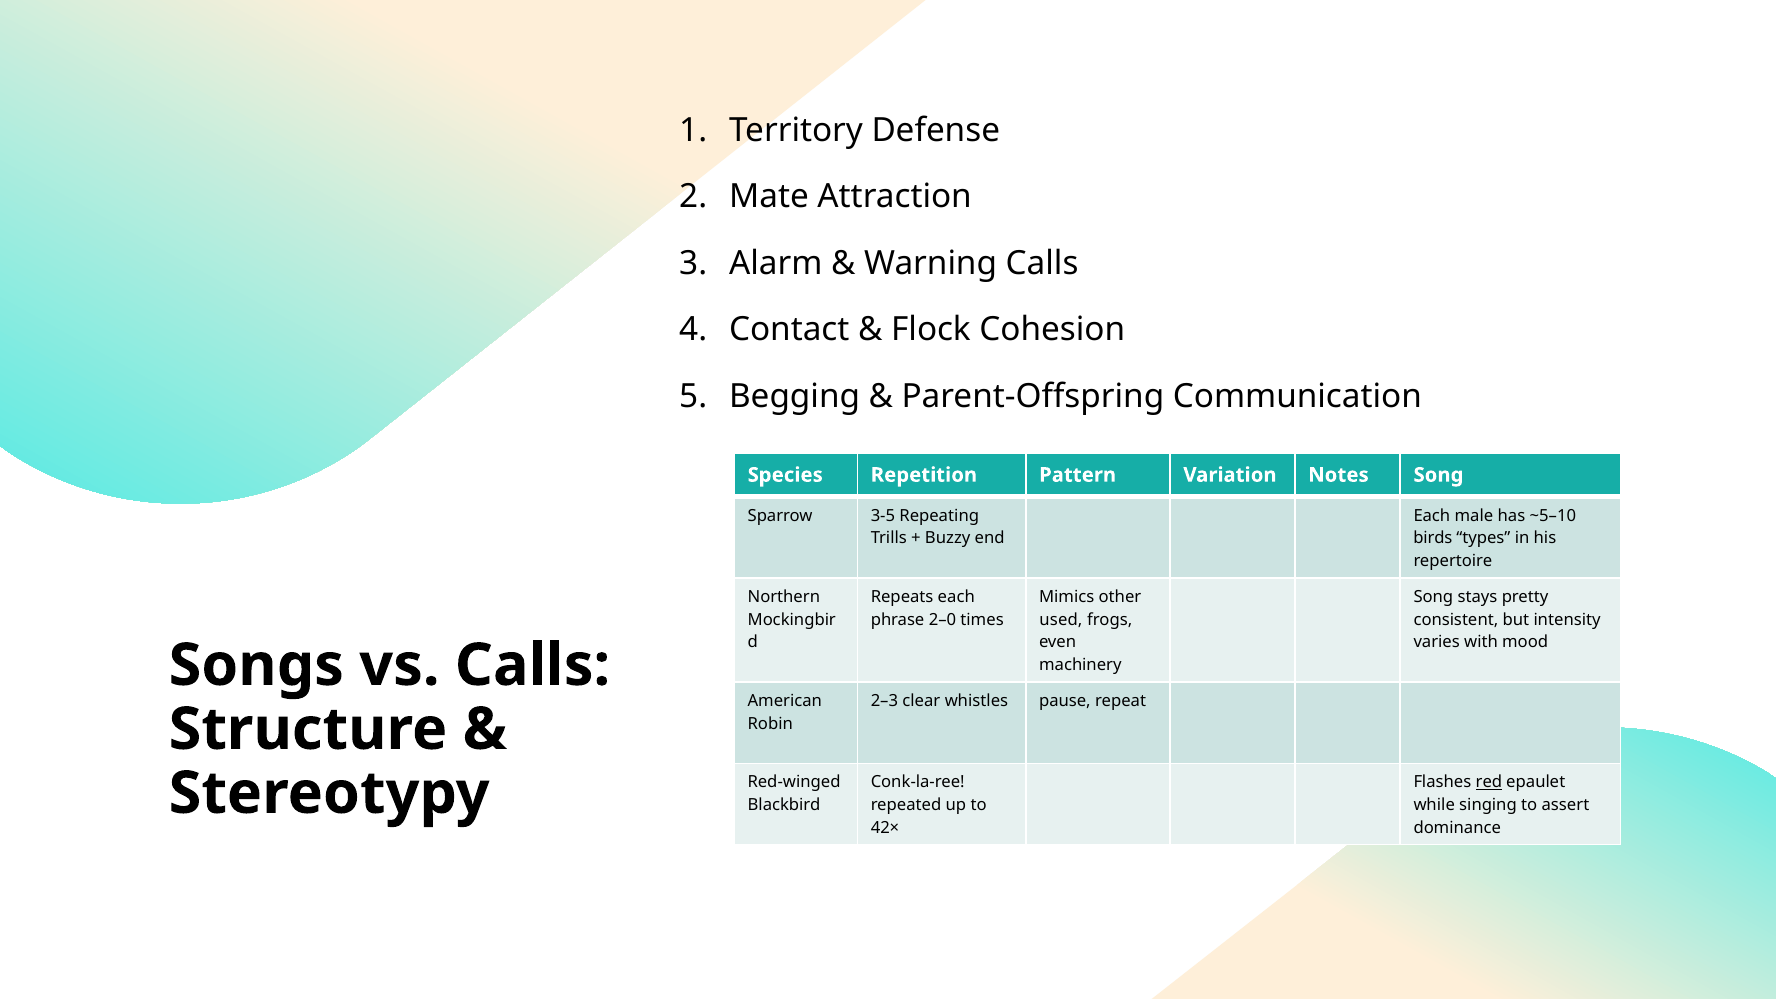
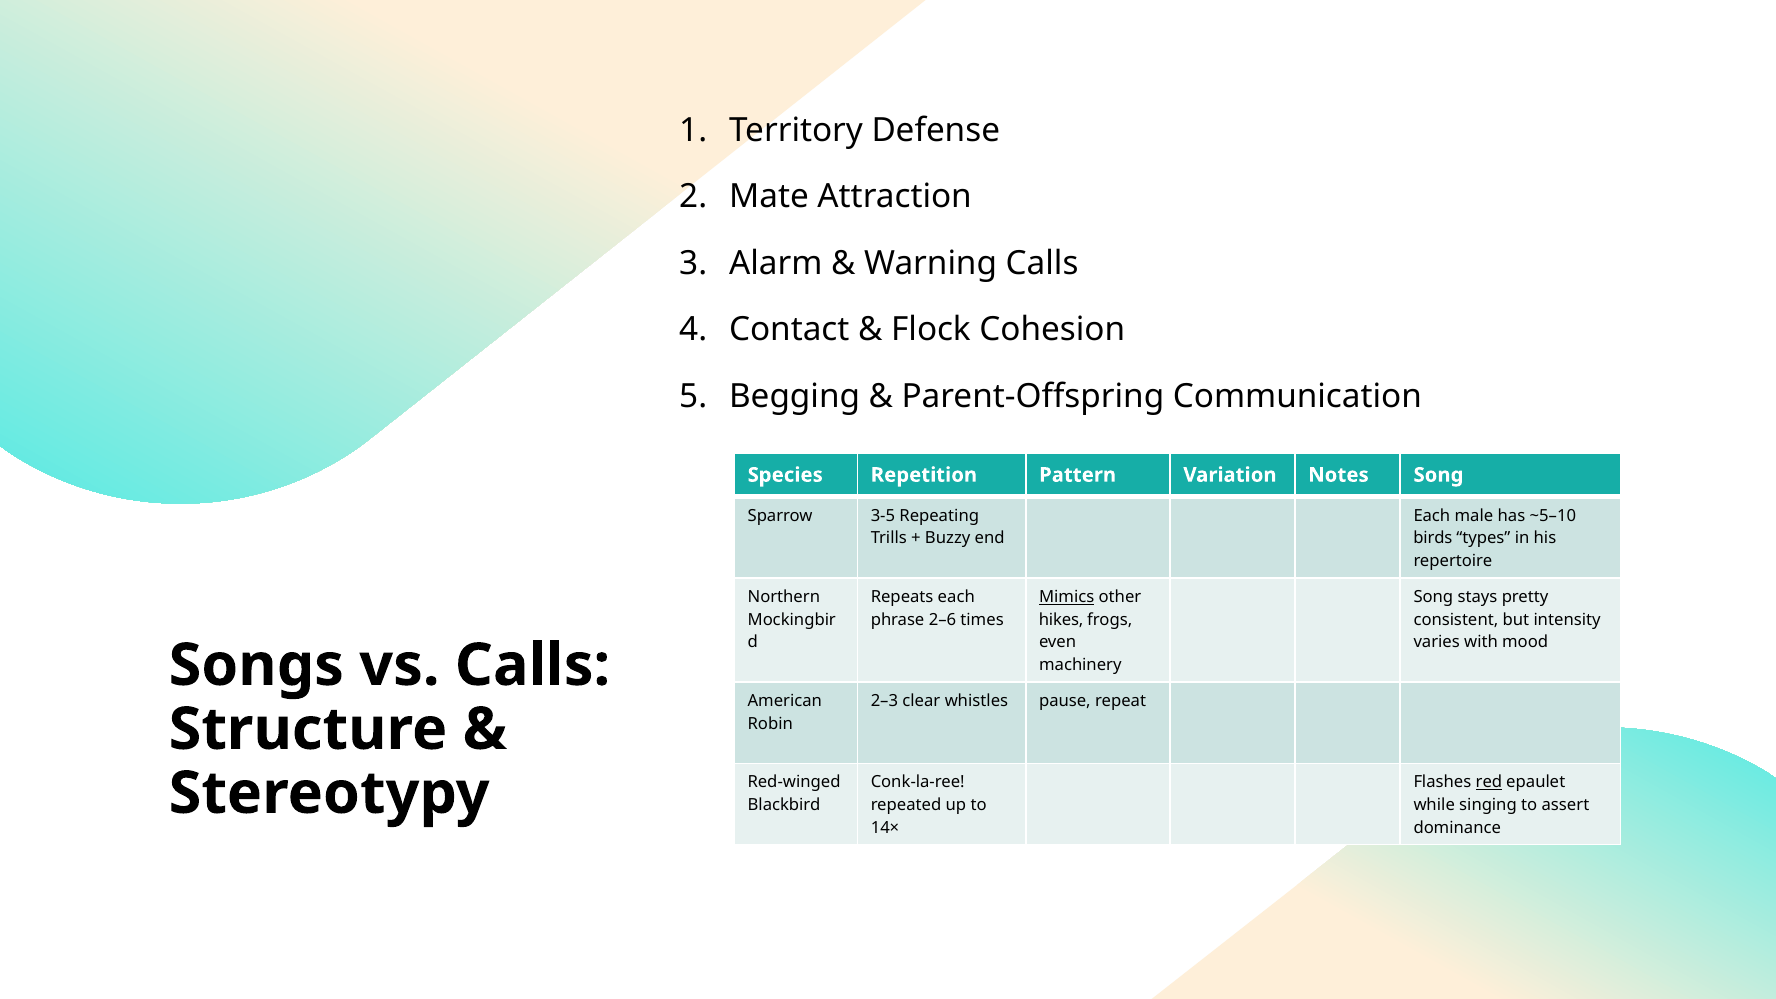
Mimics underline: none -> present (1067, 597)
2–0: 2–0 -> 2–6 (942, 620)
used: used -> hikes (1061, 620)
42×: 42× -> 14× (885, 828)
